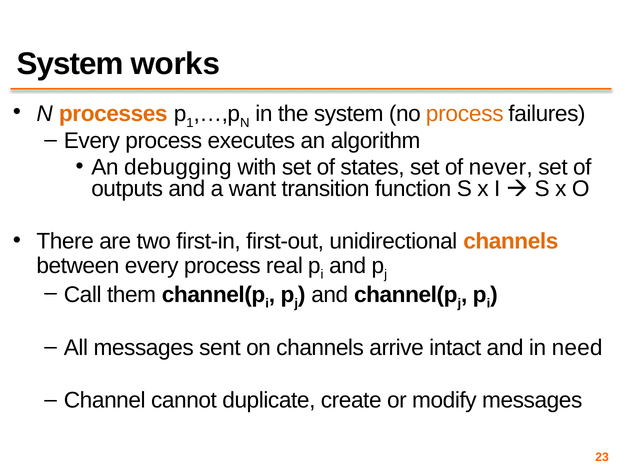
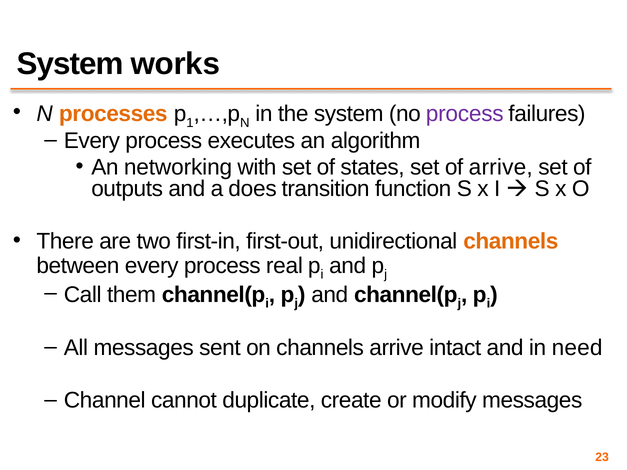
process colour: orange -> purple (465, 114)
debugging: debugging -> networking (178, 167)
of never: never -> arrive (501, 167)
want: want -> does (253, 189)
